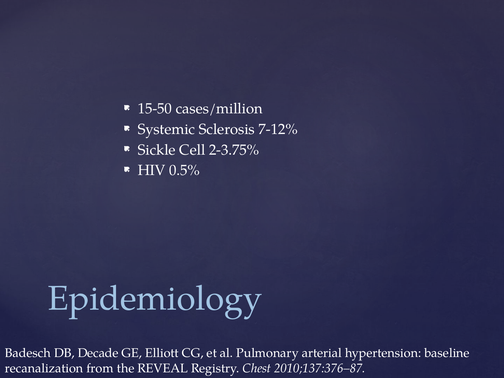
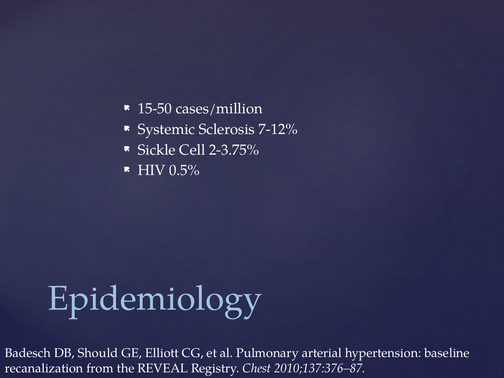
Decade: Decade -> Should (98, 353)
